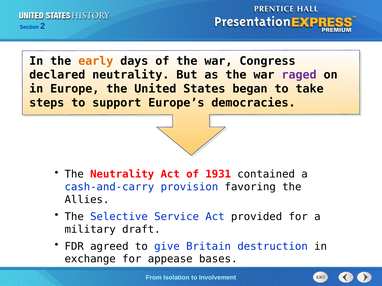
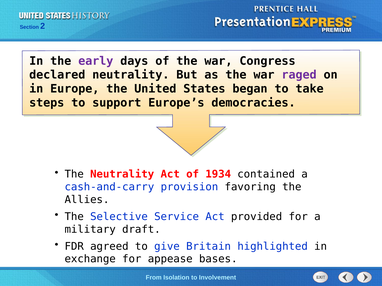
early colour: orange -> purple (96, 61)
1931: 1931 -> 1934 (218, 175)
destruction: destruction -> highlighted (273, 247)
